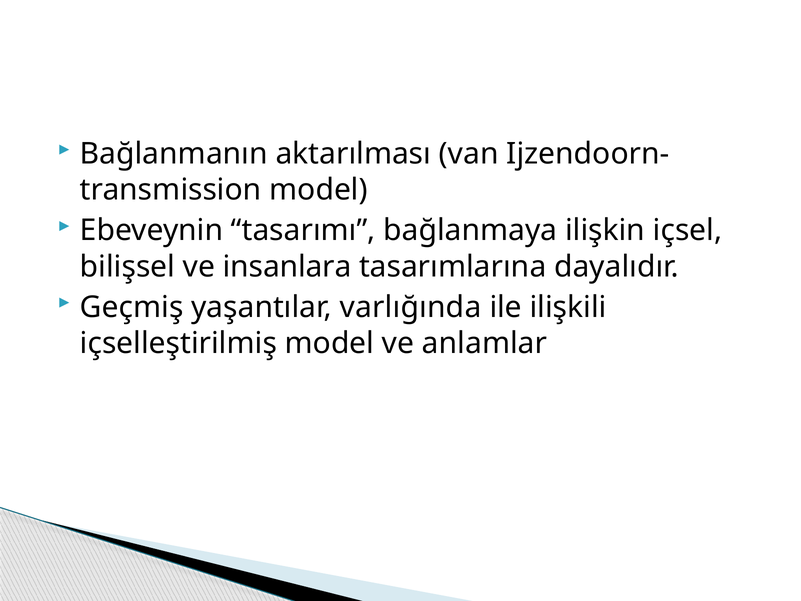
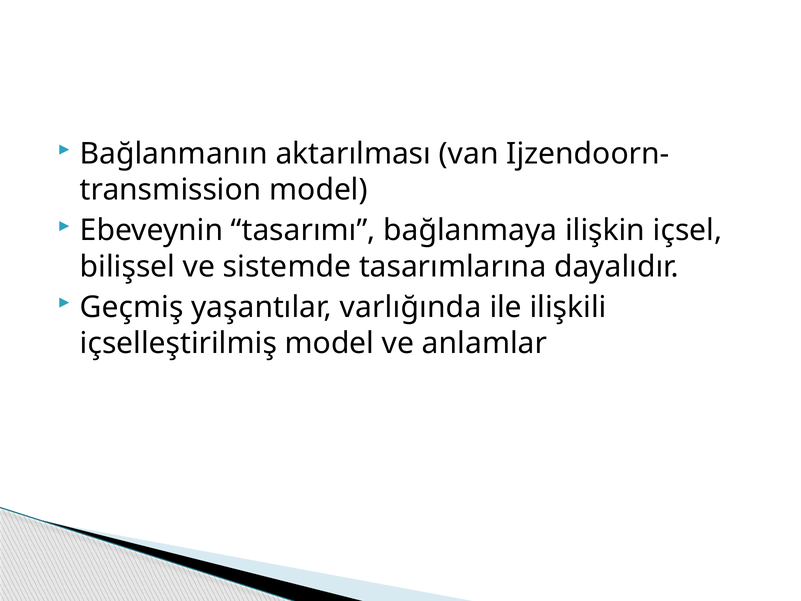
insanlara: insanlara -> sistemde (287, 267)
